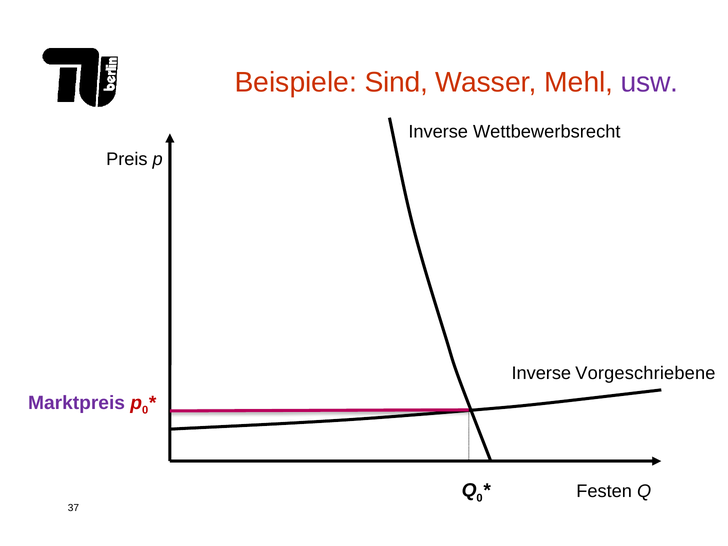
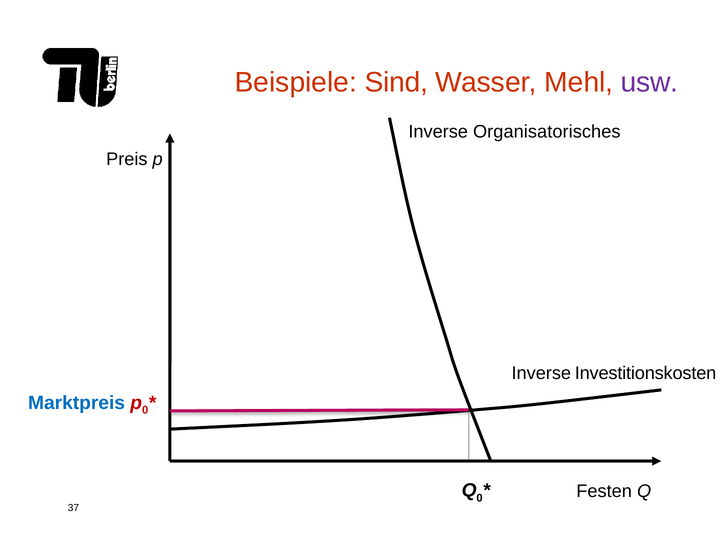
Wettbewerbsrecht: Wettbewerbsrecht -> Organisatorisches (547, 132)
Vorgeschriebene: Vorgeschriebene -> Investitionskosten (646, 373)
Marktpreis colour: purple -> blue (77, 403)
